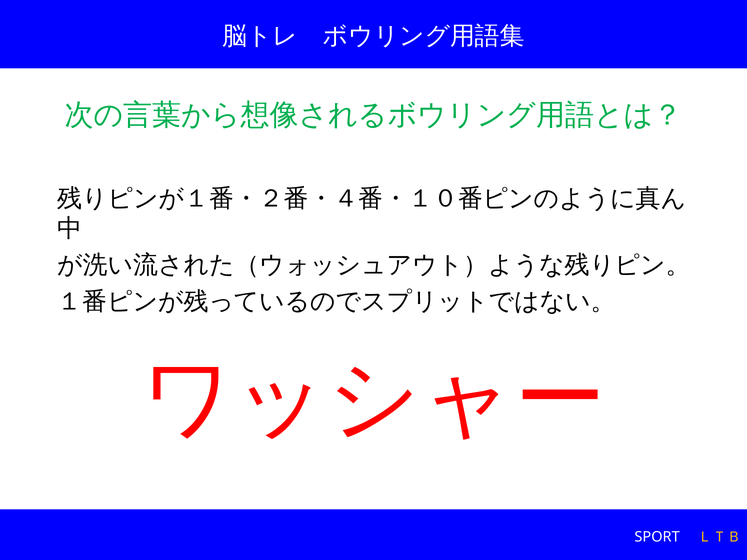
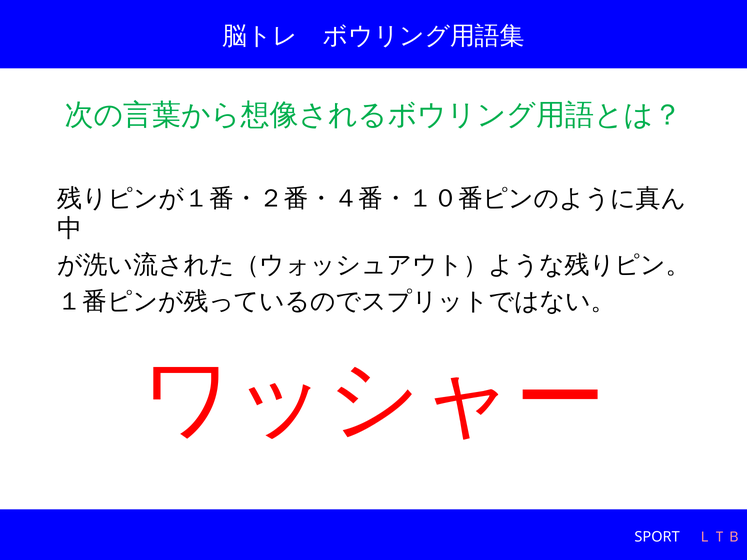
ＬＴＢ colour: yellow -> pink (720, 537)
